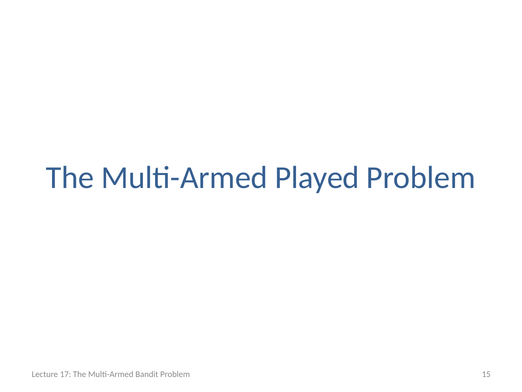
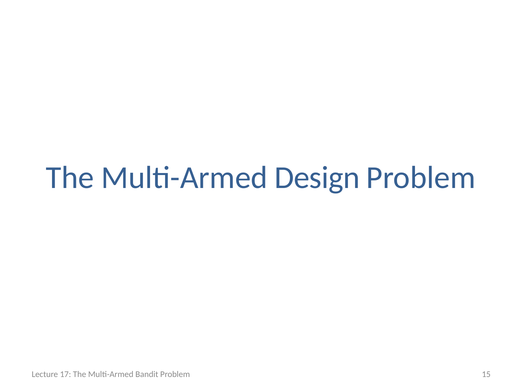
Played: Played -> Design (317, 177)
